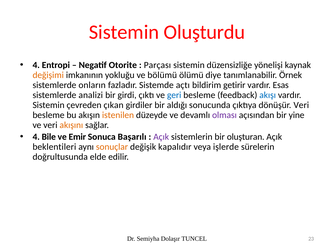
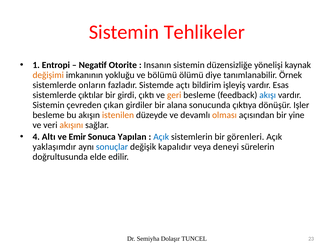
Oluşturdu: Oluşturdu -> Tehlikeler (204, 32)
4: 4 -> 1 (36, 65)
Parçası: Parçası -> Insanın (157, 65)
getirir: getirir -> işleyiş (234, 85)
analizi: analizi -> çıktılar (91, 95)
geri colour: blue -> orange (174, 95)
aldığı: aldığı -> alana (177, 105)
dönüşür Veri: Veri -> Işler (301, 105)
olması colour: purple -> orange (224, 115)
Bile: Bile -> Altı (49, 137)
Başarılı: Başarılı -> Yapılan (132, 137)
Açık colour: purple -> blue (161, 137)
oluşturan: oluşturan -> görenleri (246, 137)
beklentileri: beklentileri -> yaklaşımdır (54, 147)
sonuçlar colour: orange -> blue (112, 147)
işlerde: işlerde -> deneyi (226, 147)
